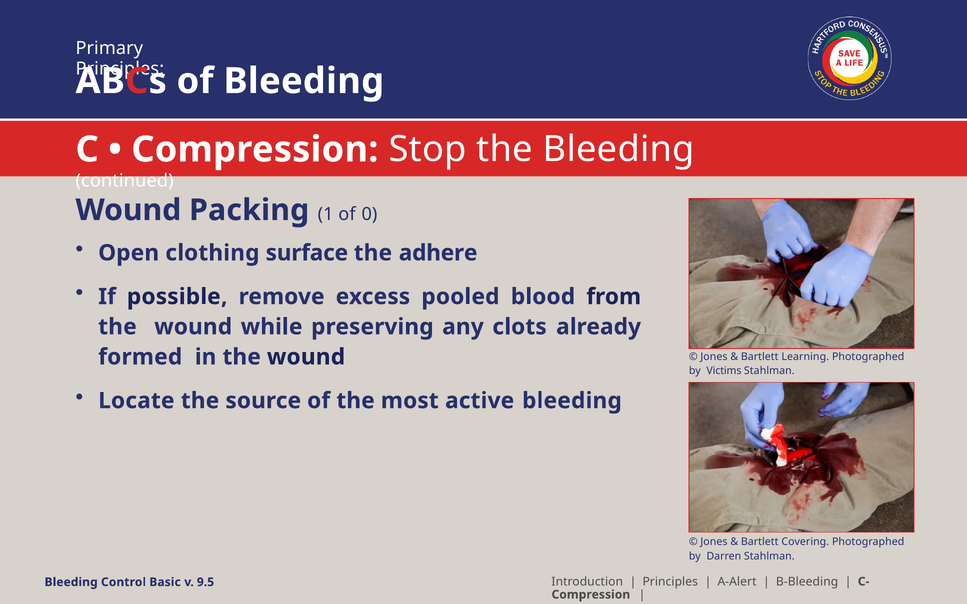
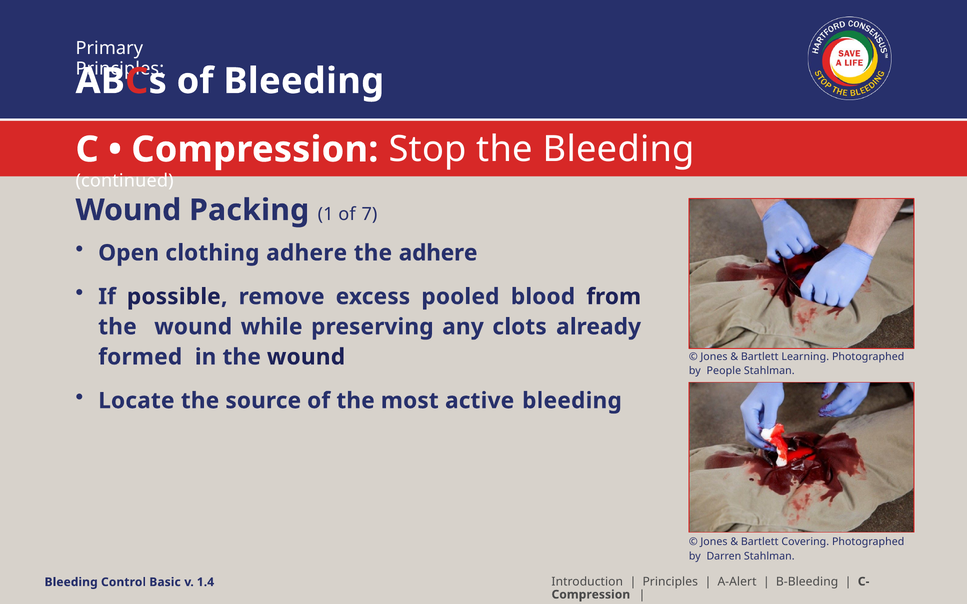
0: 0 -> 7 (369, 214)
clothing surface: surface -> adhere (307, 253)
Victims: Victims -> People (724, 371)
9.5: 9.5 -> 1.4 (205, 582)
